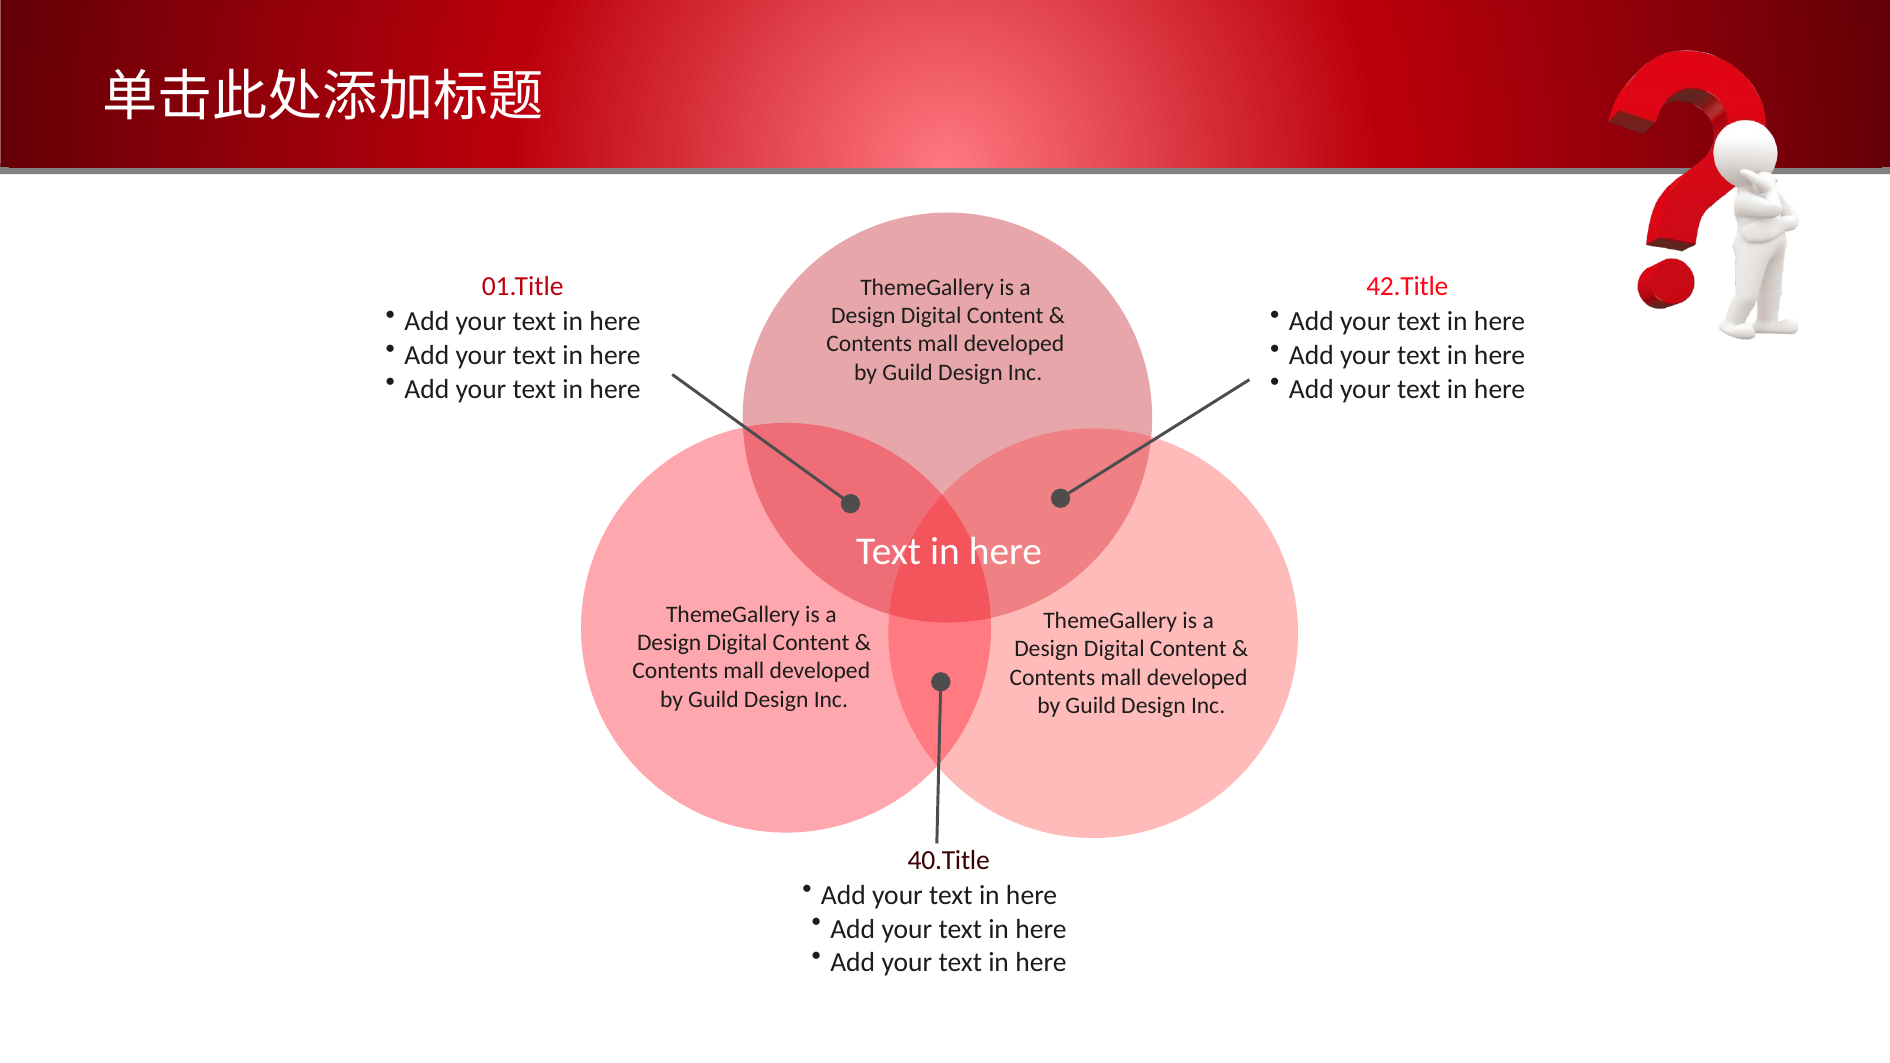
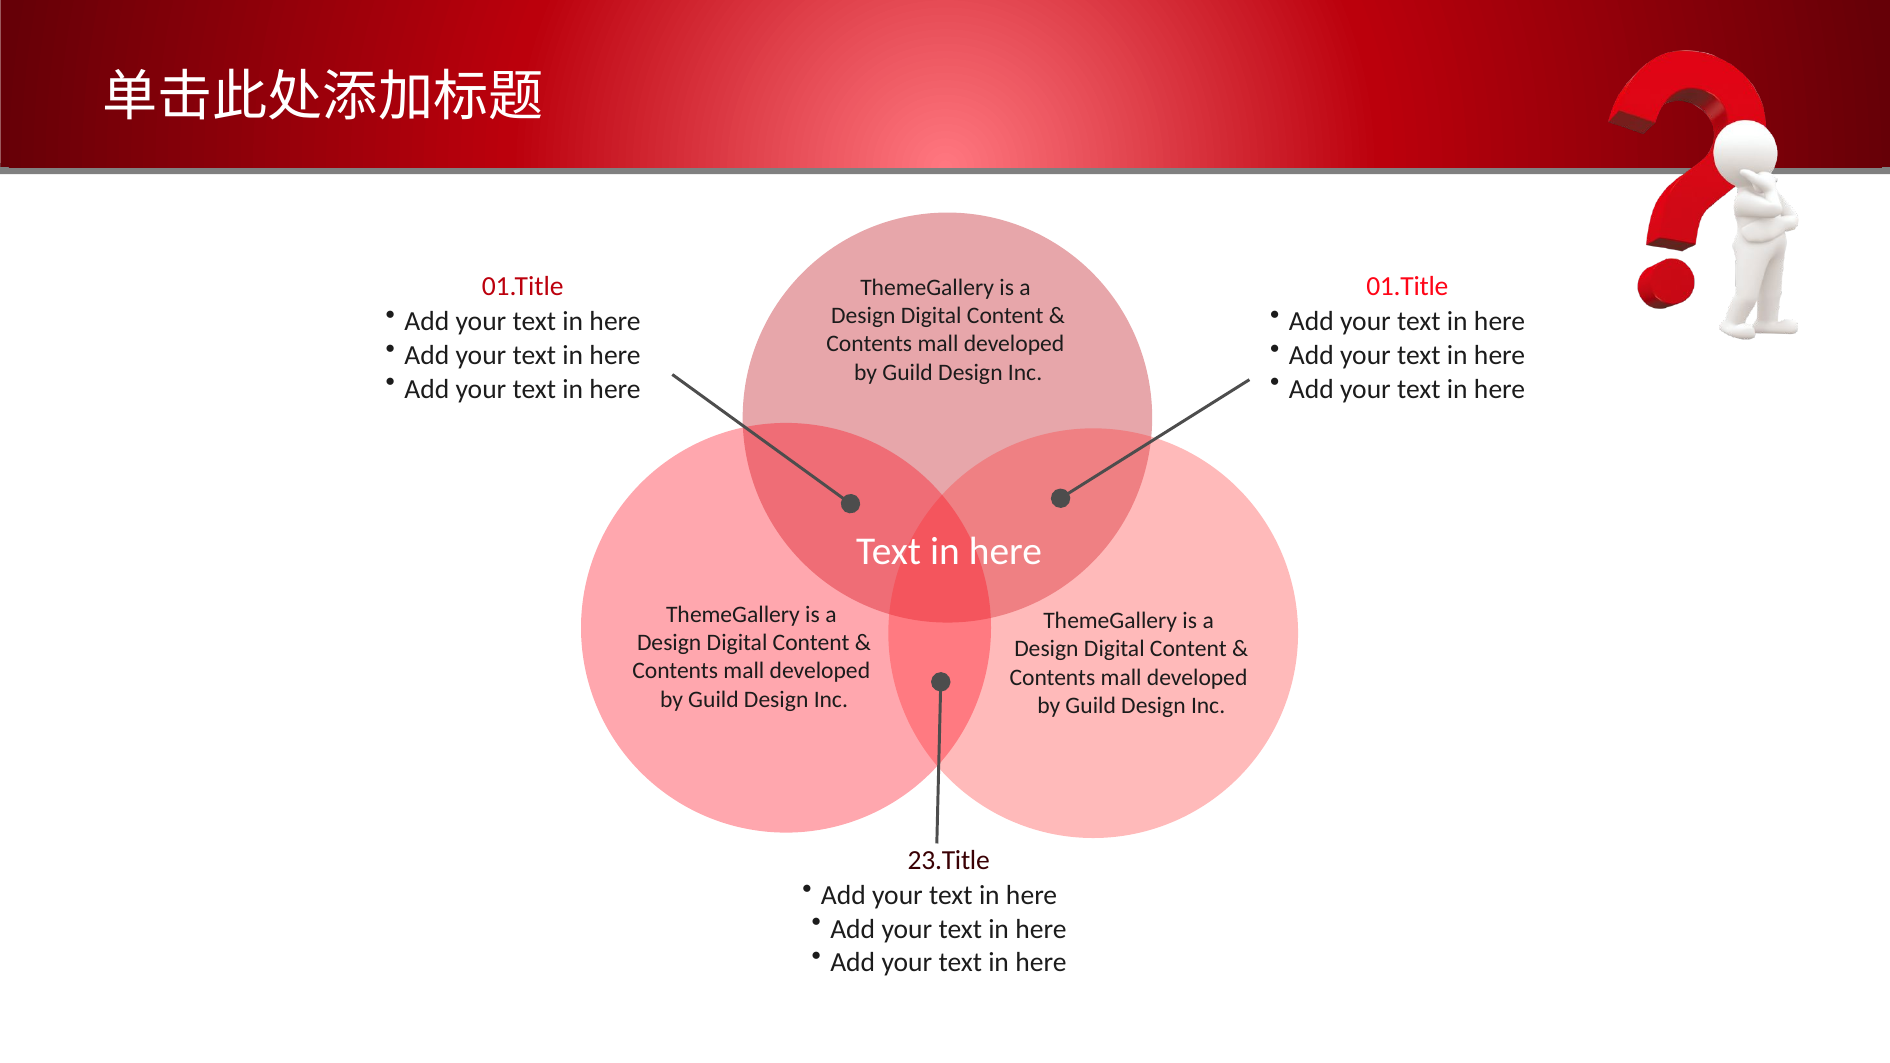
42.Title: 42.Title -> 01.Title (1407, 287)
40.Title: 40.Title -> 23.Title (949, 860)
